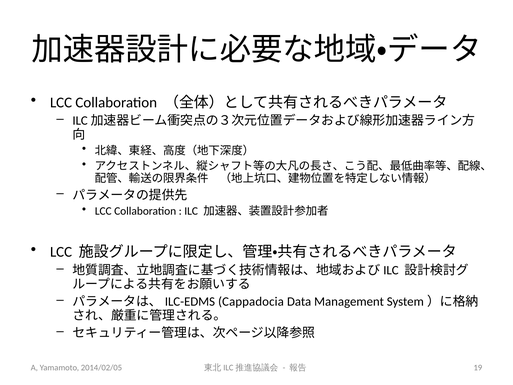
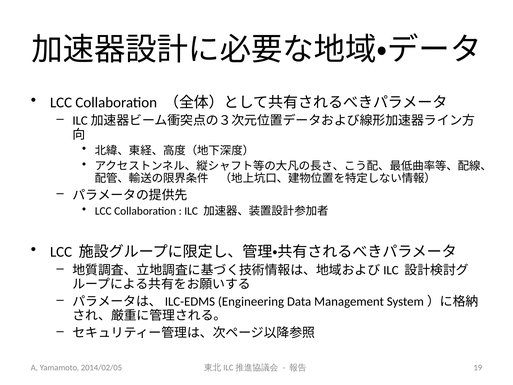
Cappadocia: Cappadocia -> Engineering (251, 301)
